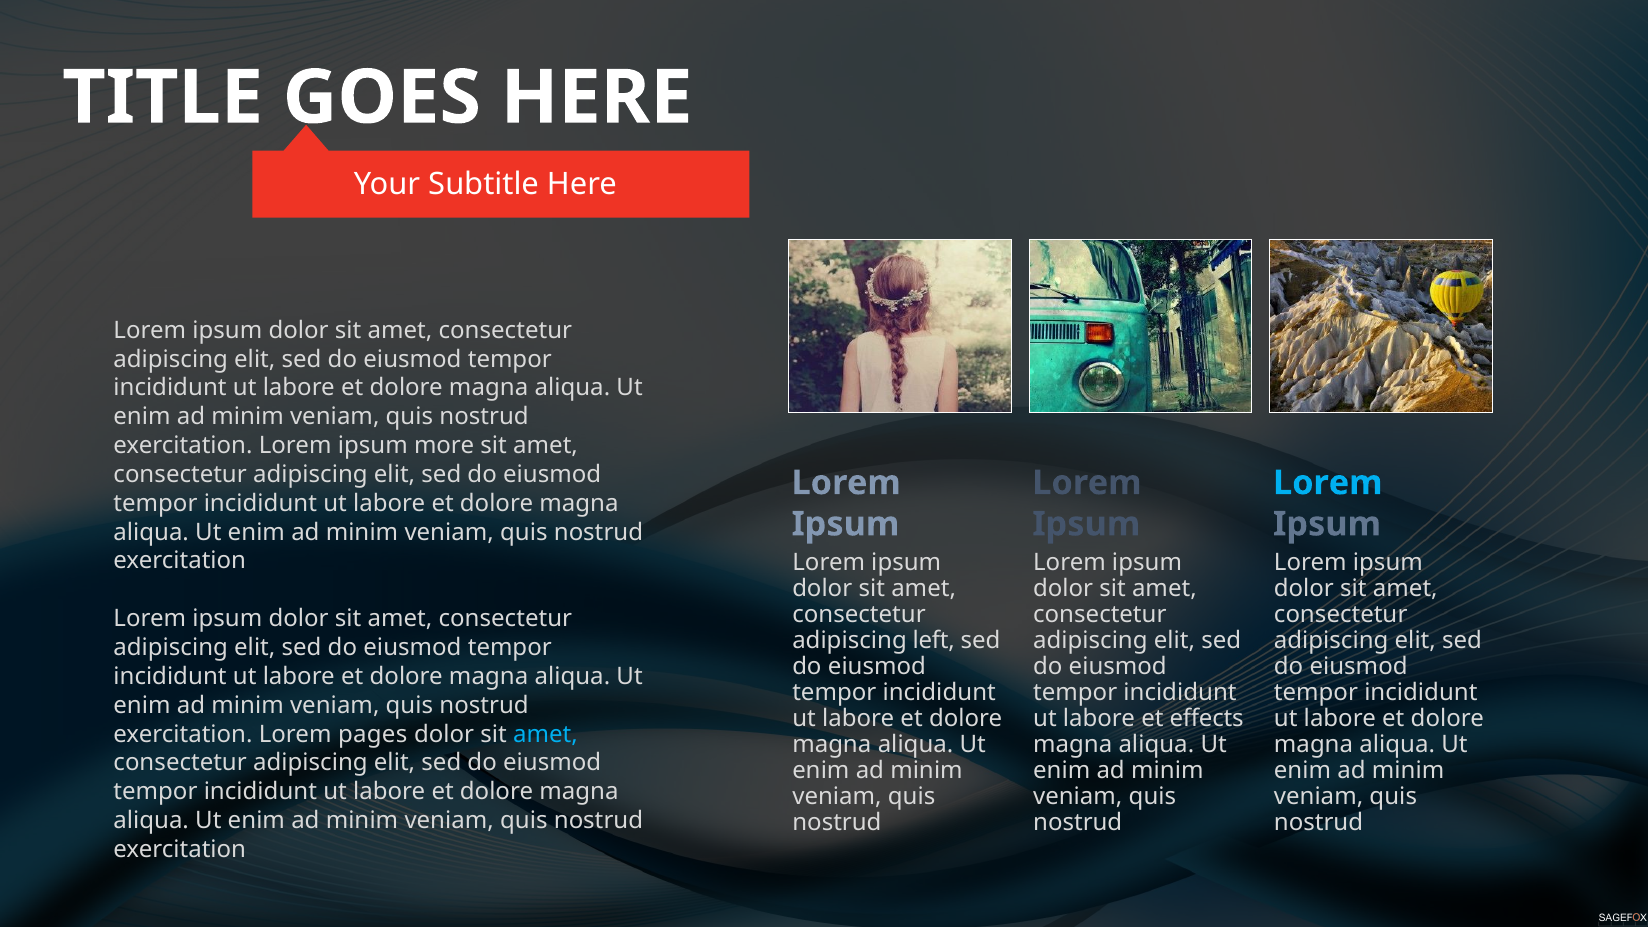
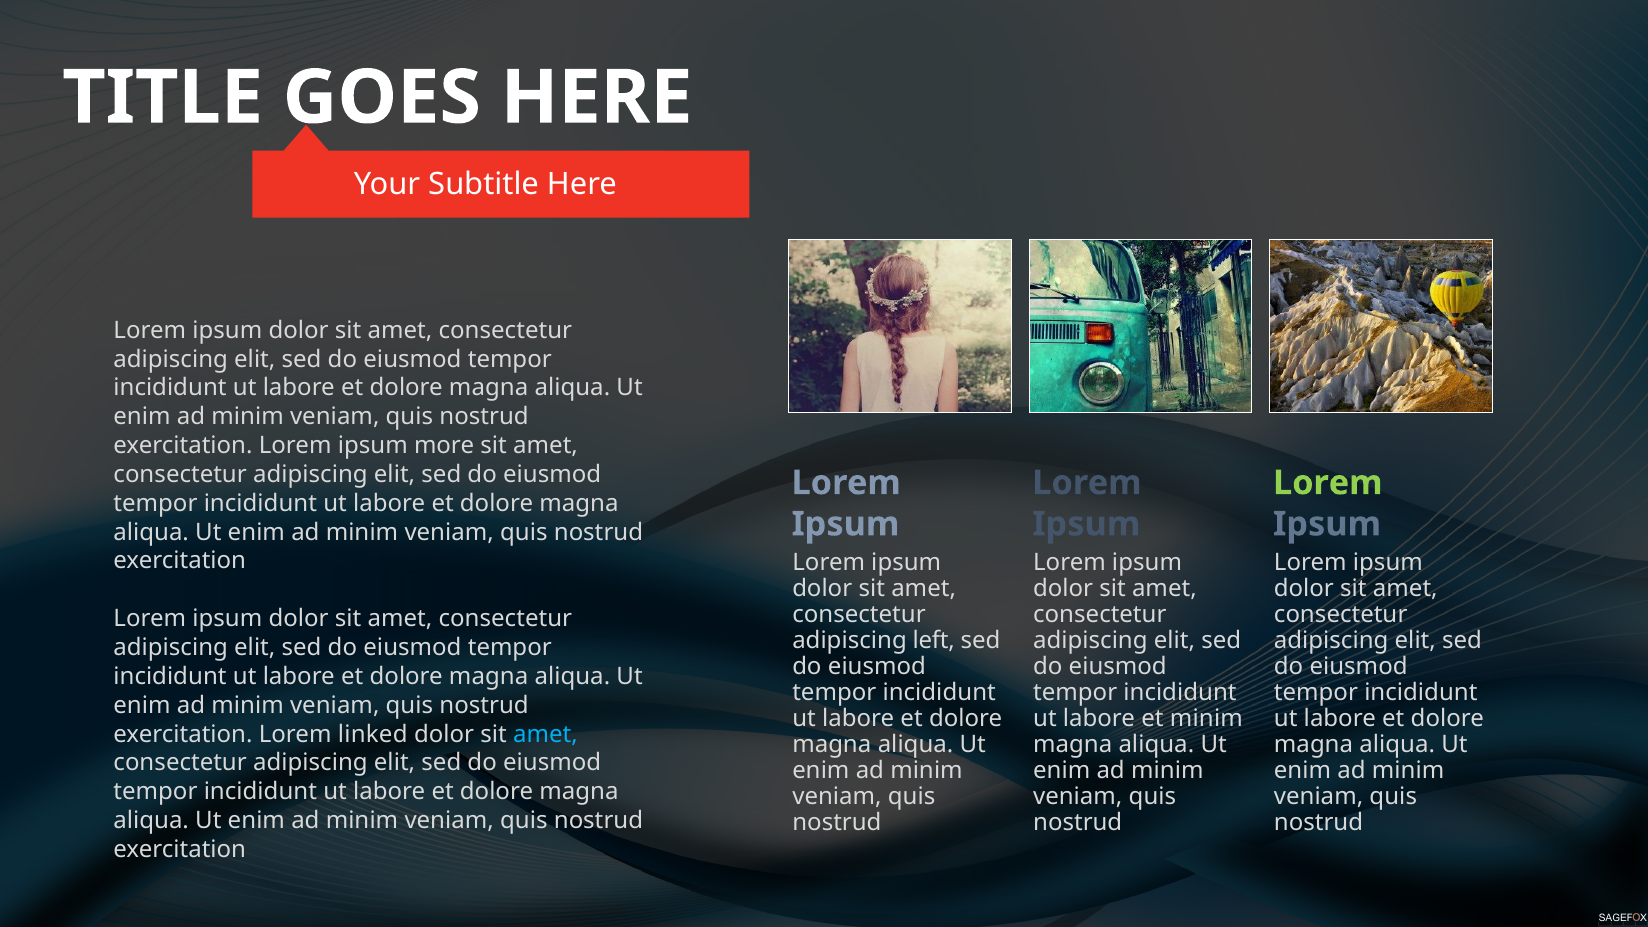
Lorem colour: light blue -> light green (1328, 483)
et effects: effects -> minim (1206, 718)
pages: pages -> linked (373, 734)
